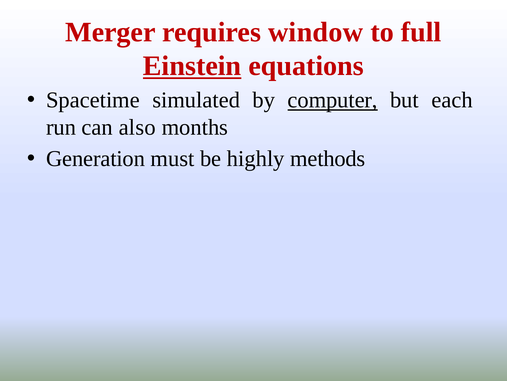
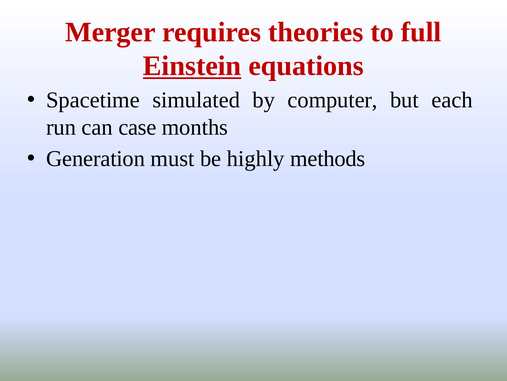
window: window -> theories (316, 32)
computer underline: present -> none (333, 100)
also: also -> case (137, 127)
